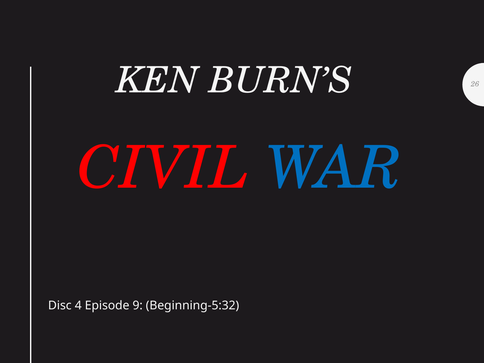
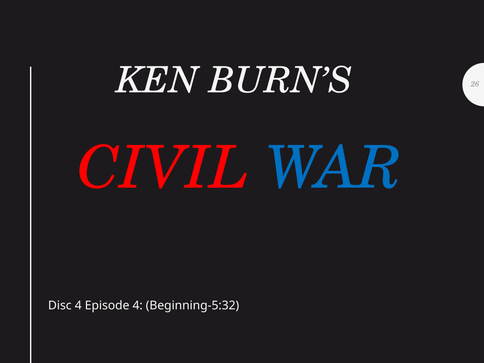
Episode 9: 9 -> 4 (138, 306)
